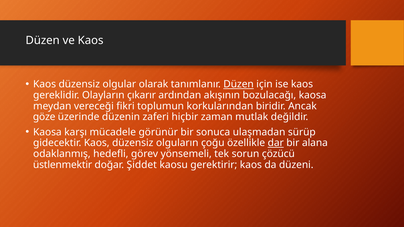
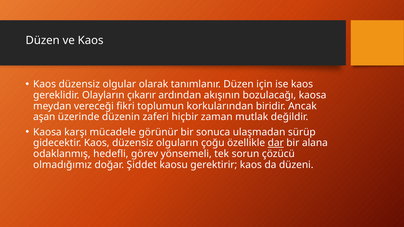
Düzen underline: present -> none (239, 84)
göze: göze -> aşan (44, 117)
üstlenmektir: üstlenmektir -> olmadığımız (63, 165)
